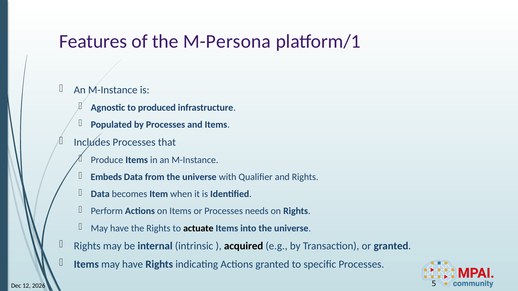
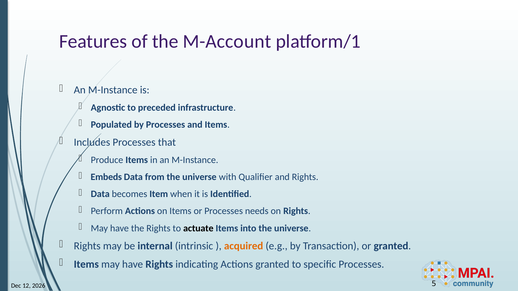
M-Persona: M-Persona -> M-Account (227, 41)
produced: produced -> preceded (157, 108)
acquired colour: black -> orange (244, 246)
